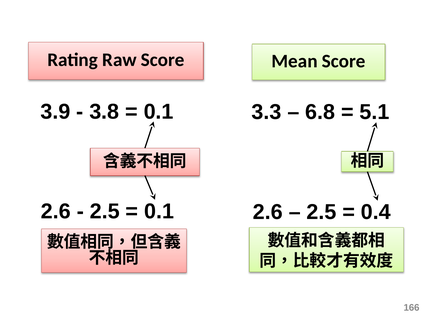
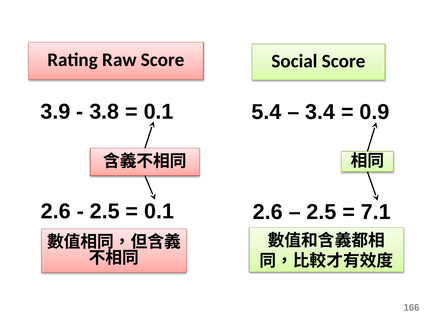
Mean: Mean -> Social (295, 61)
3.3: 3.3 -> 5.4 (267, 112)
6.8: 6.8 -> 3.4 (320, 112)
5.1: 5.1 -> 0.9 (375, 112)
0.4: 0.4 -> 7.1 (376, 212)
